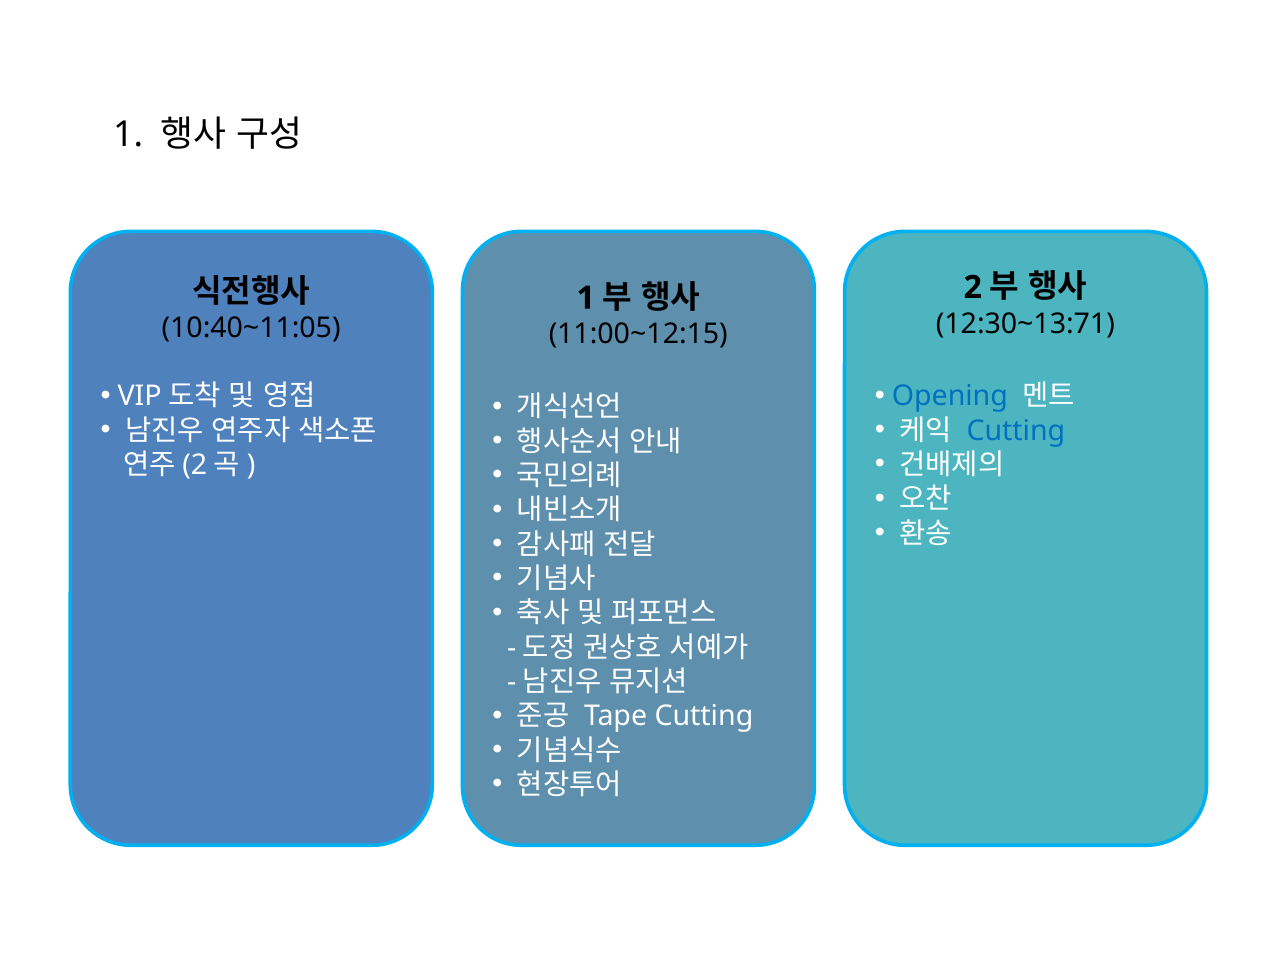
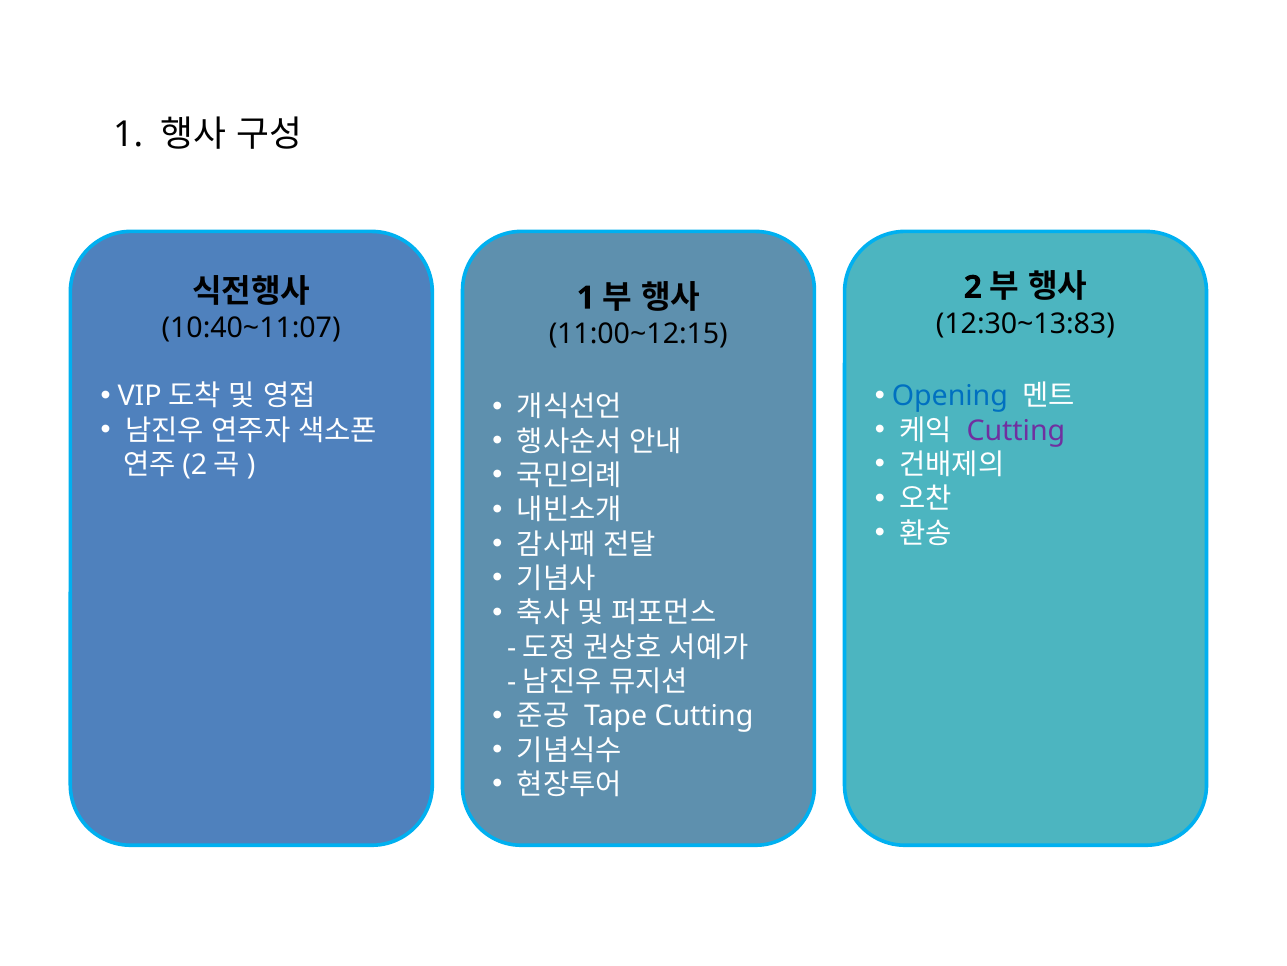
12:30~13:71: 12:30~13:71 -> 12:30~13:83 (1025, 323)
10:40~11:05: 10:40~11:05 -> 10:40~11:07 (251, 328)
Cutting colour: blue -> purple (1016, 431)
